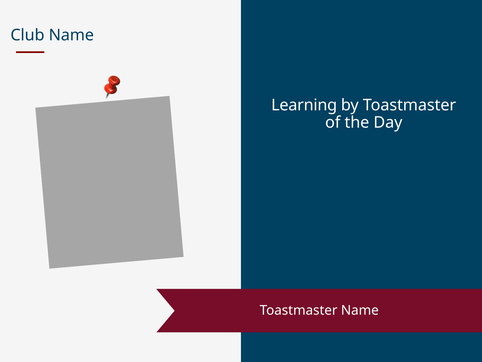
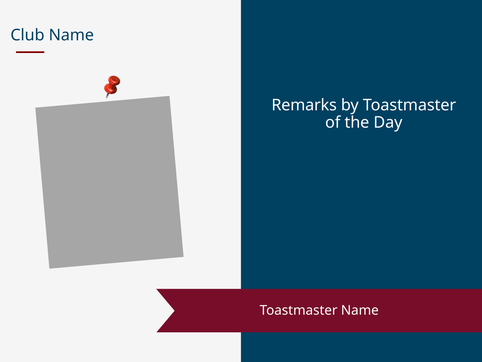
Learning: Learning -> Remarks (304, 105)
